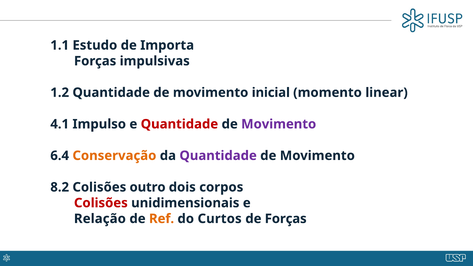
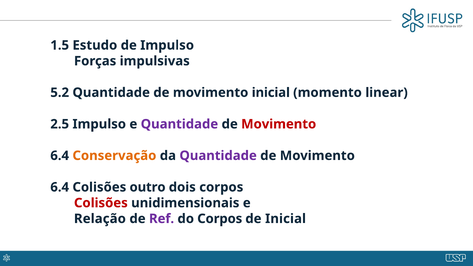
1.1: 1.1 -> 1.5 (60, 45)
de Importa: Importa -> Impulso (167, 45)
1.2: 1.2 -> 5.2 (60, 93)
4.1: 4.1 -> 2.5 (60, 124)
Quantidade colour: red -> purple (179, 124)
Movimento colour: purple -> red (279, 124)
8.2: 8.2 -> 6.4 (60, 187)
Ref colour: orange -> purple (162, 219)
do Curtos: Curtos -> Corpos (220, 219)
de Forças: Forças -> Inicial (286, 219)
